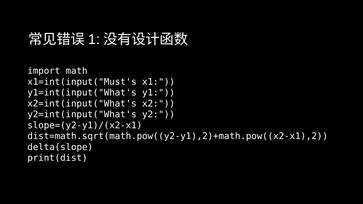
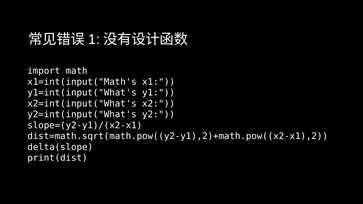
x1=int(input("Must's: x1=int(input("Must's -> x1=int(input("Math's (82, 82)
